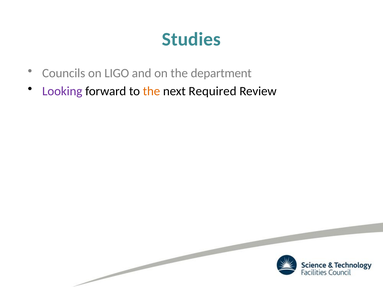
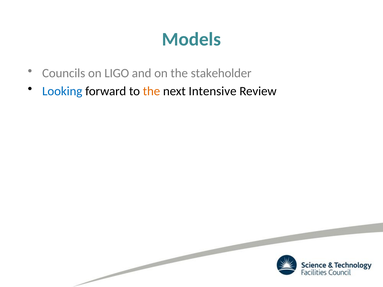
Studies: Studies -> Models (191, 39)
department: department -> stakeholder (221, 73)
Looking colour: purple -> blue (62, 91)
Required: Required -> Intensive (213, 91)
